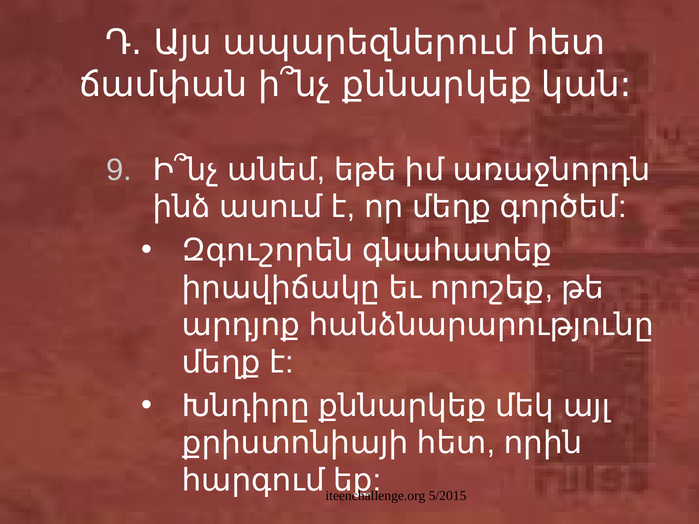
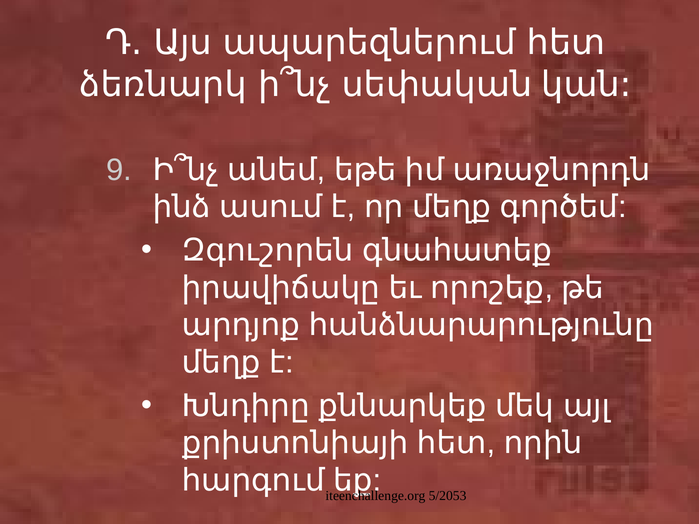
ճամփան: ճամփան -> ձեռնարկ (163, 85)
ի՞նչ քննարկեք: քննարկեք -> սեփական (437, 85)
5/2015: 5/2015 -> 5/2053 (448, 496)
